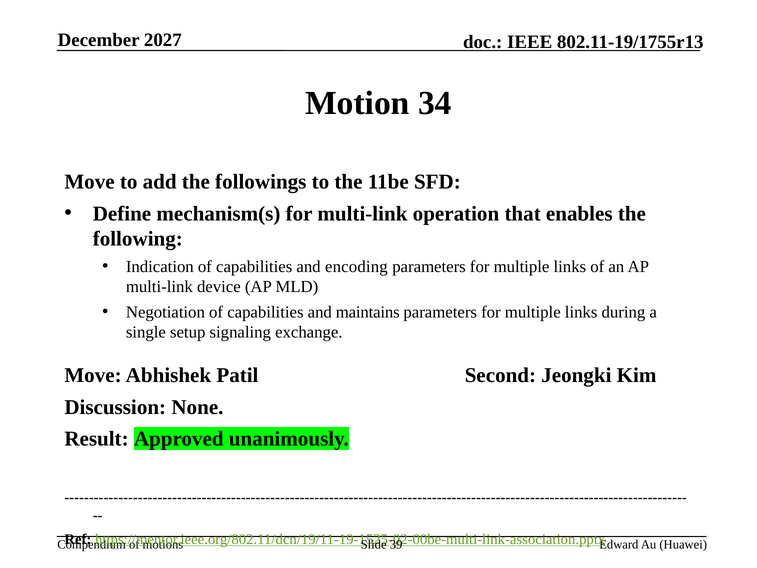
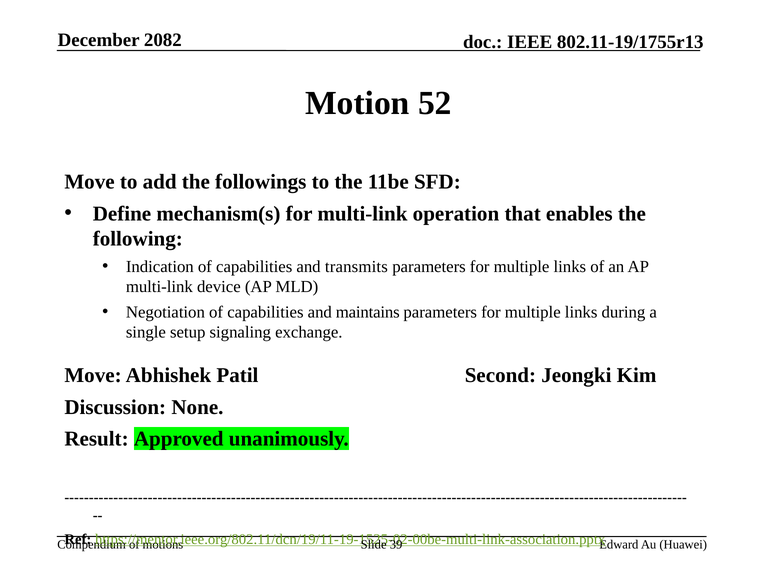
2027: 2027 -> 2082 (163, 40)
34: 34 -> 52 (435, 103)
encoding: encoding -> transmits (356, 266)
